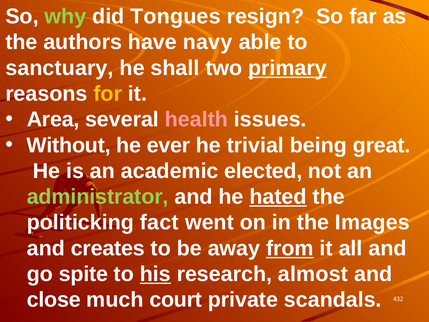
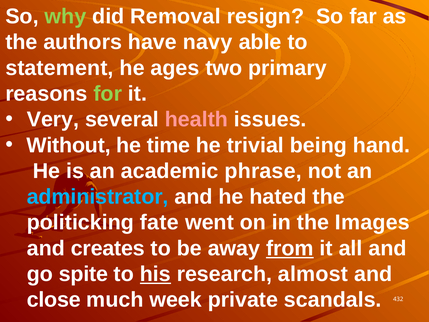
Tongues: Tongues -> Removal (175, 16)
sanctuary: sanctuary -> statement (59, 68)
shall: shall -> ages (175, 68)
primary underline: present -> none (288, 68)
for colour: yellow -> light green (108, 94)
Area: Area -> Very (53, 119)
ever: ever -> time (169, 145)
great: great -> hand (382, 145)
elected: elected -> phrase (263, 171)
administrator colour: light green -> light blue (98, 197)
hated underline: present -> none (278, 197)
fact: fact -> fate (159, 222)
court: court -> week (176, 300)
